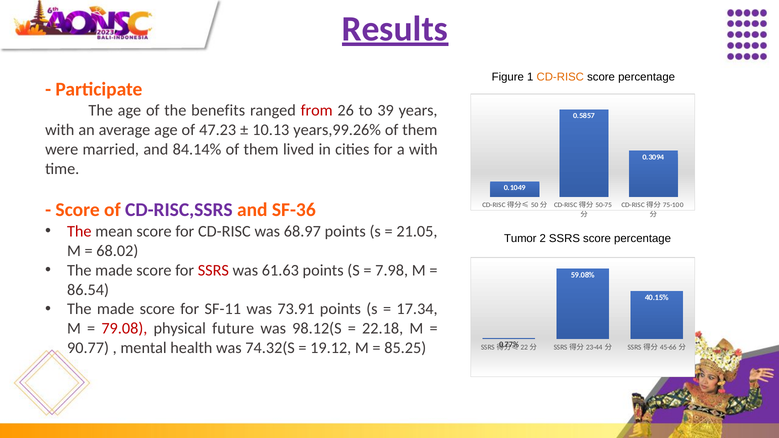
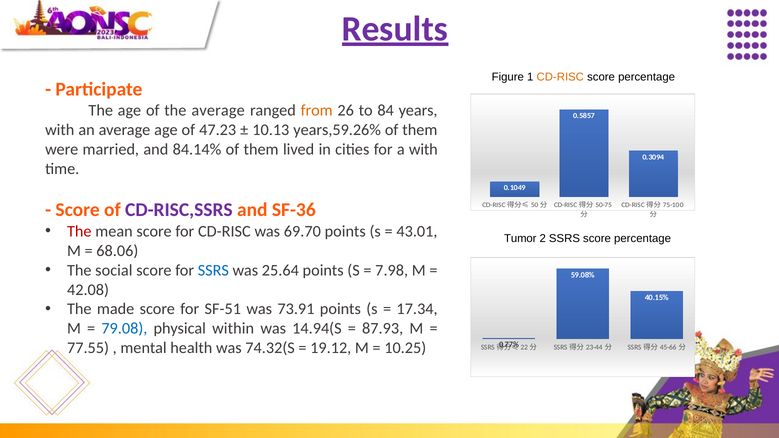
the benefits: benefits -> average (218, 111)
from colour: red -> orange (317, 111)
39: 39 -> 84 (386, 111)
years,99.26%: years,99.26% -> years,59.26% (337, 130)
68.97: 68.97 -> 69.70 (302, 231)
21.05: 21.05 -> 43.01 (417, 231)
68.02: 68.02 -> 68.06 (117, 251)
made: made -> social (114, 270)
SSRS colour: red -> blue (213, 270)
61.63: 61.63 -> 25.64 (280, 270)
86.54: 86.54 -> 42.08 (88, 290)
SF-11: SF-11 -> SF-51 (223, 309)
79.08 colour: red -> blue (124, 329)
future: future -> within (233, 329)
98.12(S: 98.12(S -> 14.94(S (317, 329)
22.18: 22.18 -> 87.93 (383, 329)
90.77: 90.77 -> 77.55 (88, 348)
85.25: 85.25 -> 10.25 (405, 348)
